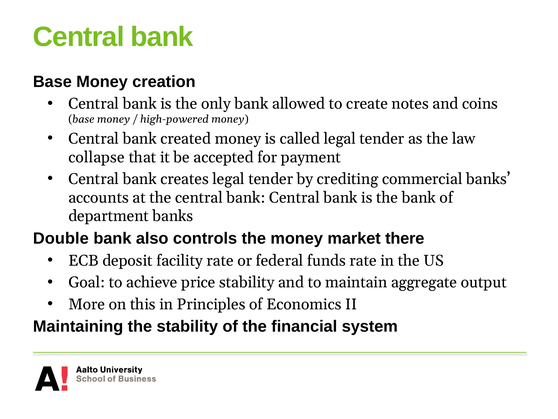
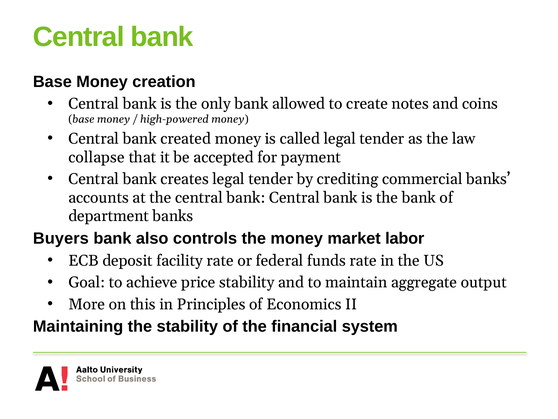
Double: Double -> Buyers (61, 238)
there: there -> labor (405, 238)
